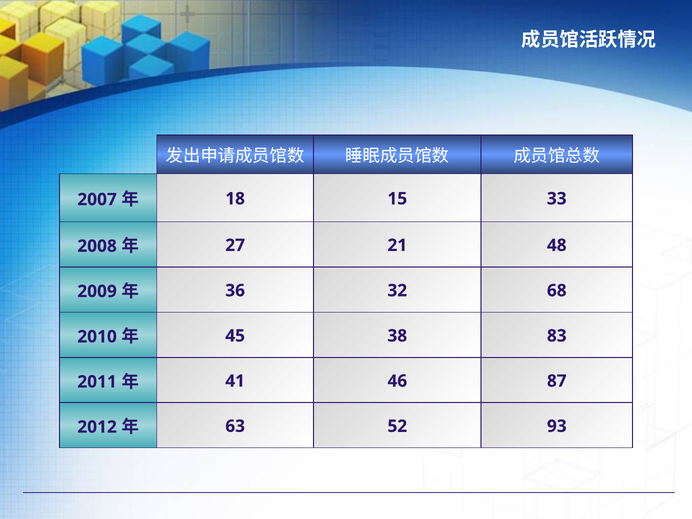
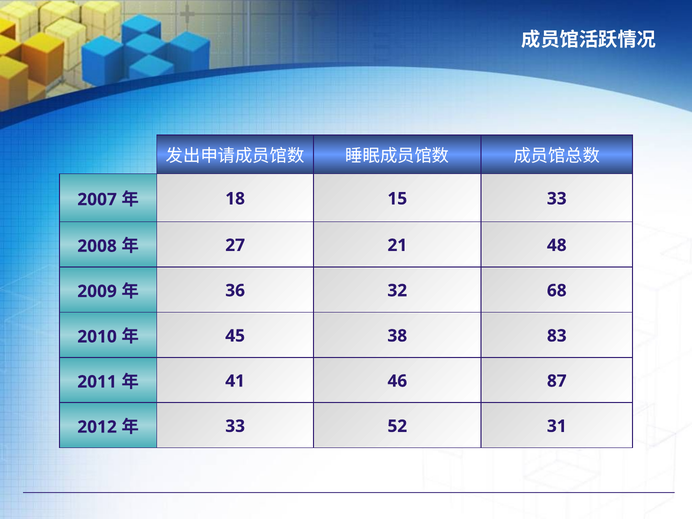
63: 63 -> 33 (235, 426)
93: 93 -> 31 (557, 426)
